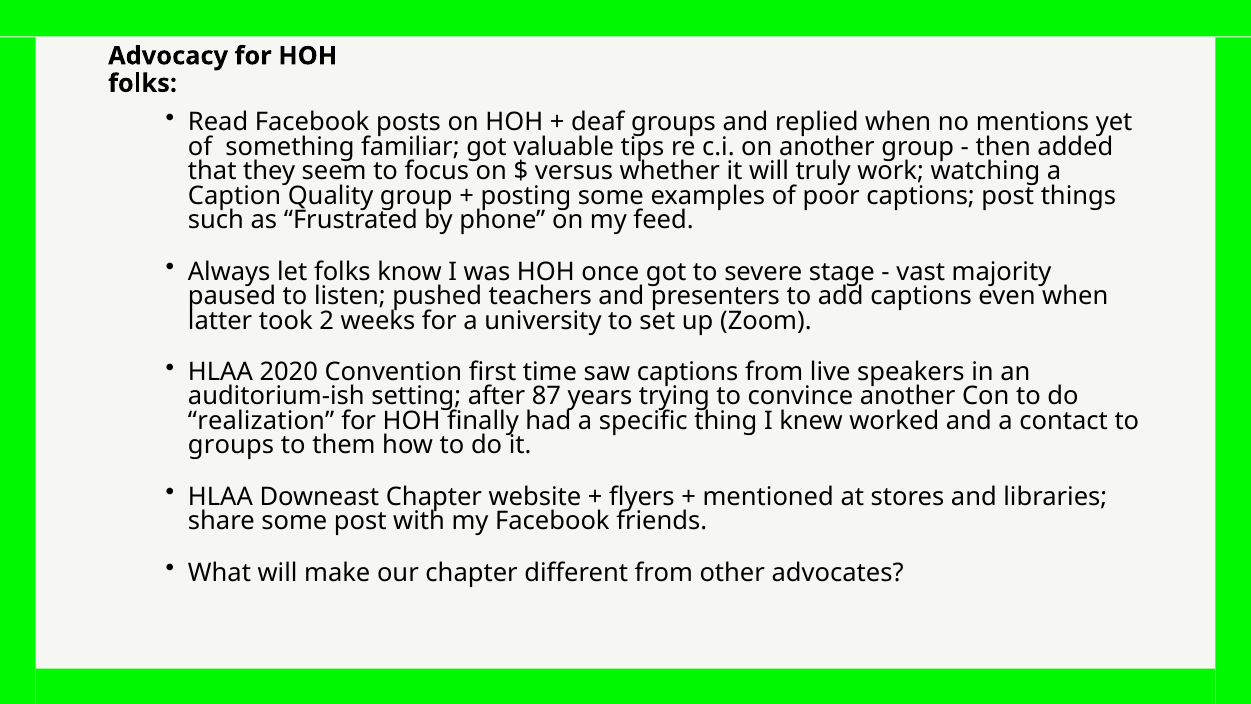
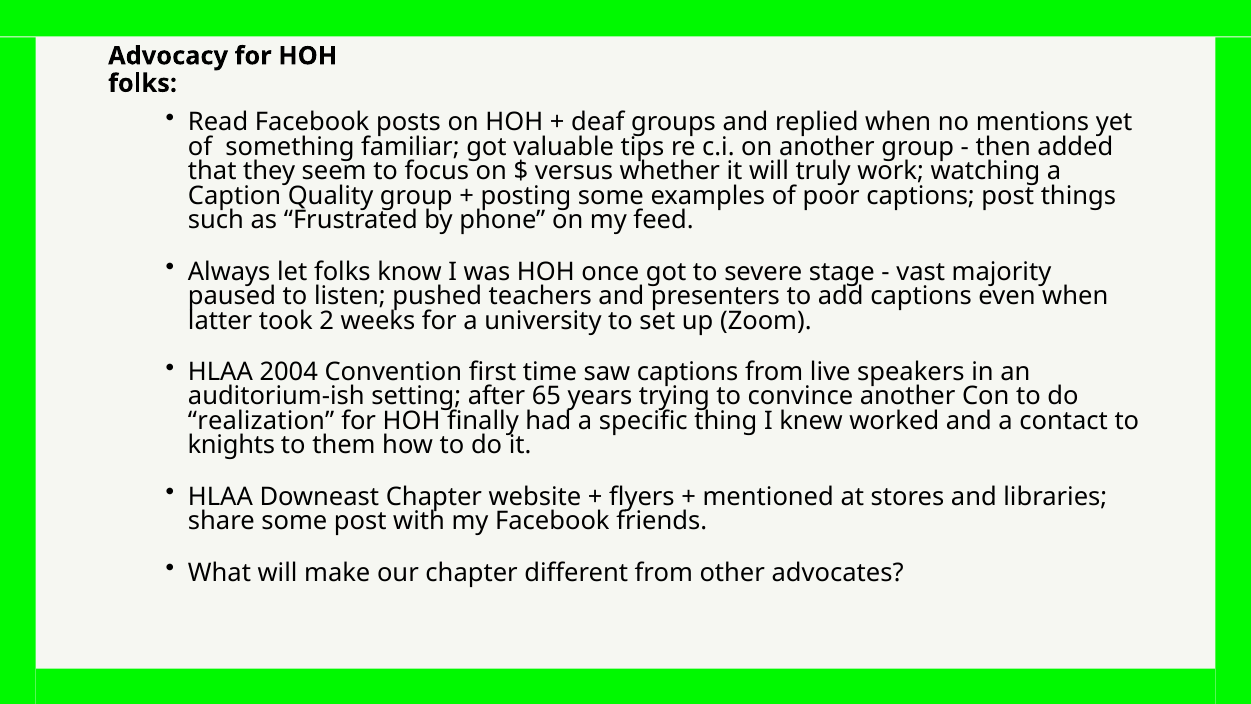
2020: 2020 -> 2004 (289, 372)
87: 87 -> 65 (546, 396)
groups: groups -> knights (231, 445)
